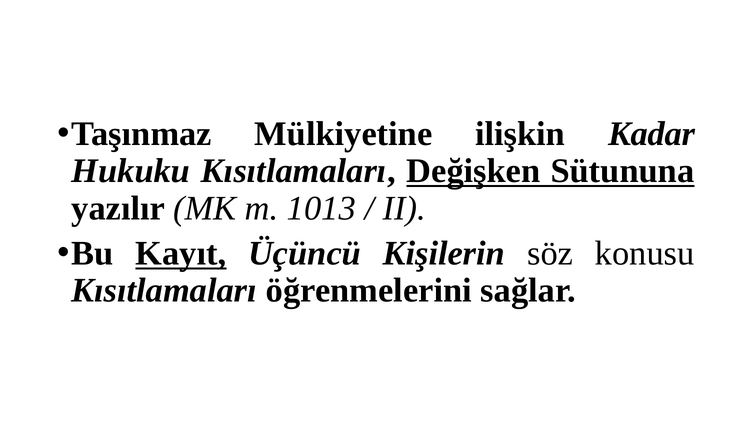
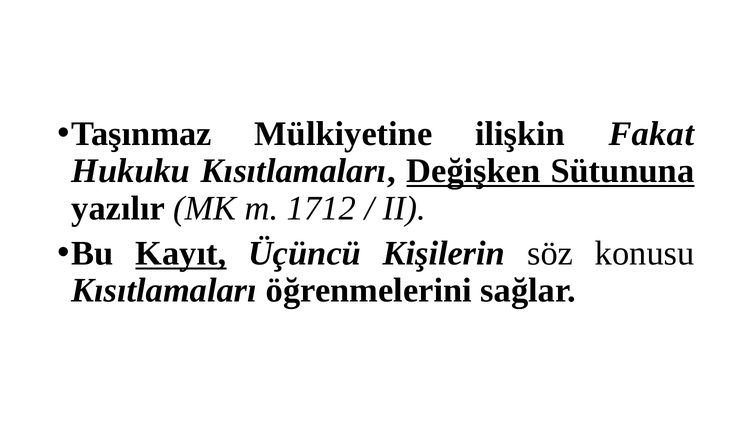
Kadar: Kadar -> Fakat (651, 134)
1013: 1013 -> 1712 (321, 208)
